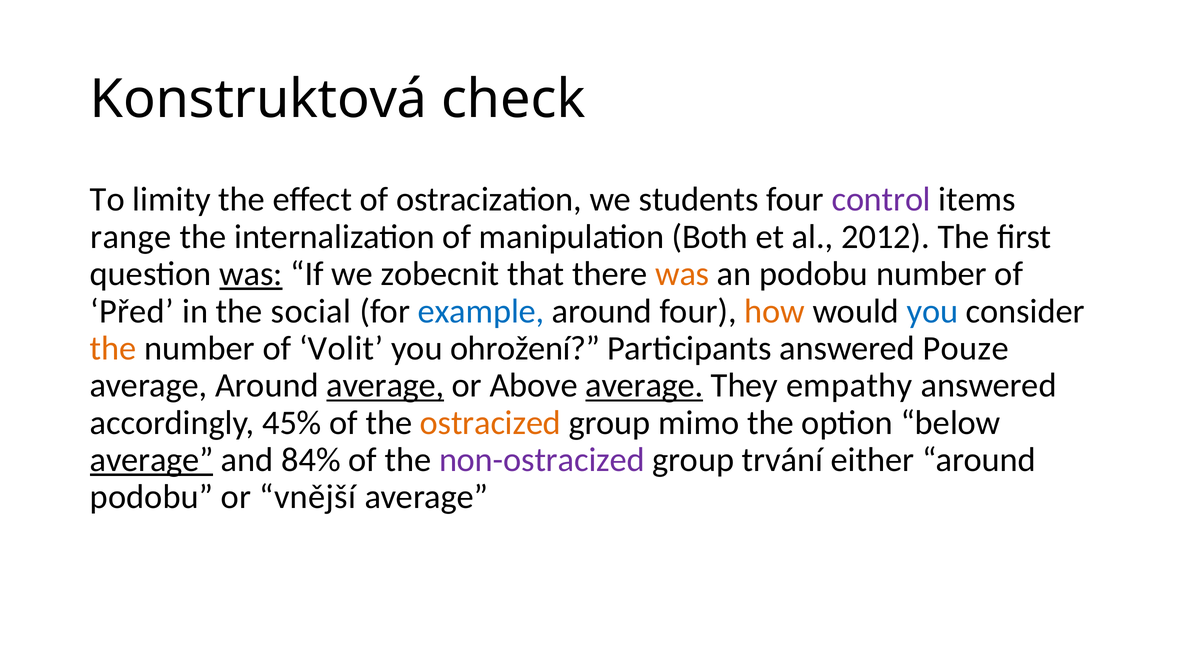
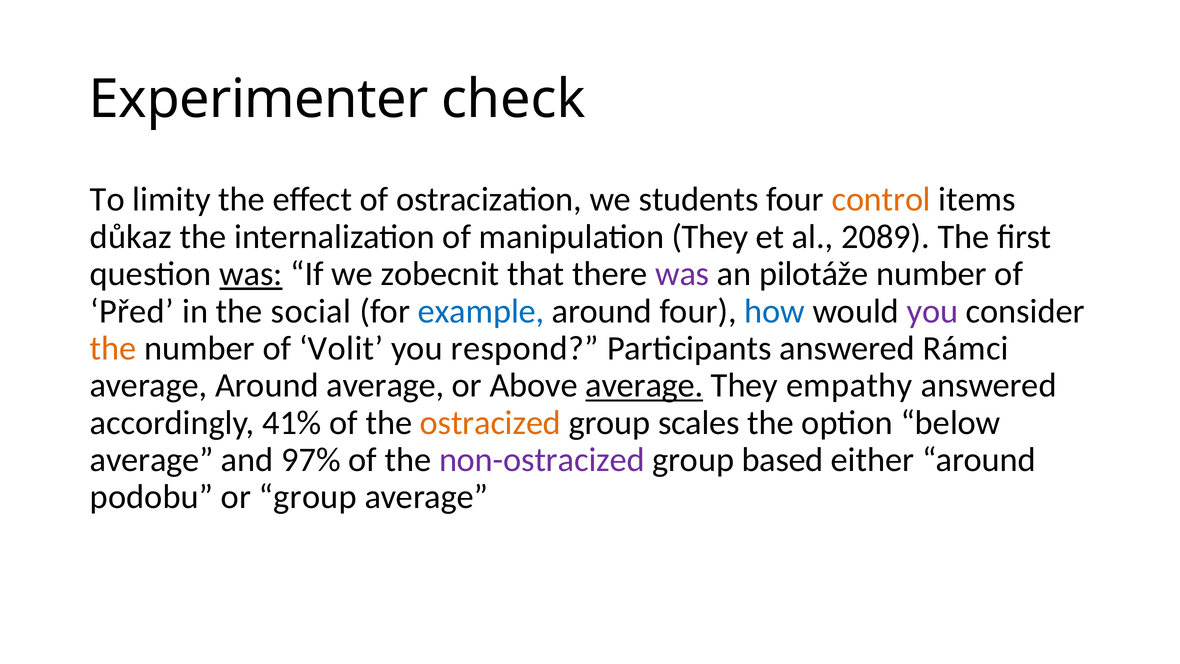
Konstruktová: Konstruktová -> Experimenter (259, 99)
control colour: purple -> orange (881, 200)
range: range -> důkaz (131, 237)
manipulation Both: Both -> They (710, 237)
2012: 2012 -> 2089 (886, 237)
was colour: orange -> purple (682, 274)
an podobu: podobu -> pilotáže (814, 274)
how colour: orange -> blue (775, 311)
you colour: blue -> purple (933, 311)
ohrožení: ohrožení -> respond (525, 348)
Pouze: Pouze -> Rámci (966, 348)
average underline: present -> none (385, 385)
45%: 45% -> 41% (292, 423)
mimo: mimo -> scales (699, 423)
average underline: present -> none (152, 460)
84%: 84% -> 97% (311, 460)
trvání: trvání -> based (783, 460)
or vnější: vnější -> group (308, 497)
